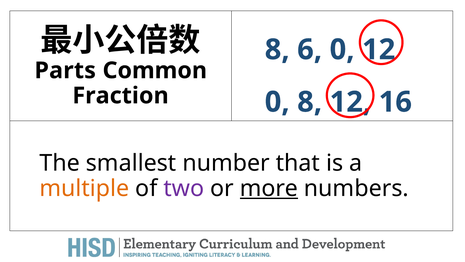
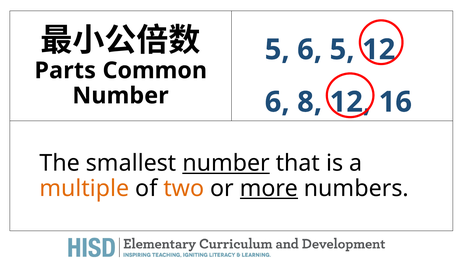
8: 8 -> 5 (277, 50)
6 0: 0 -> 5 (342, 50)
Fraction: Fraction -> Number (120, 96)
0: 0 -> 6 (277, 102)
number underline: none -> present (226, 163)
two colour: purple -> orange (184, 188)
